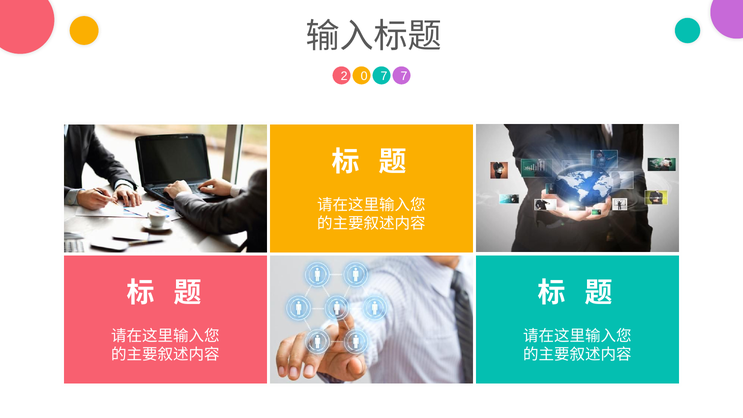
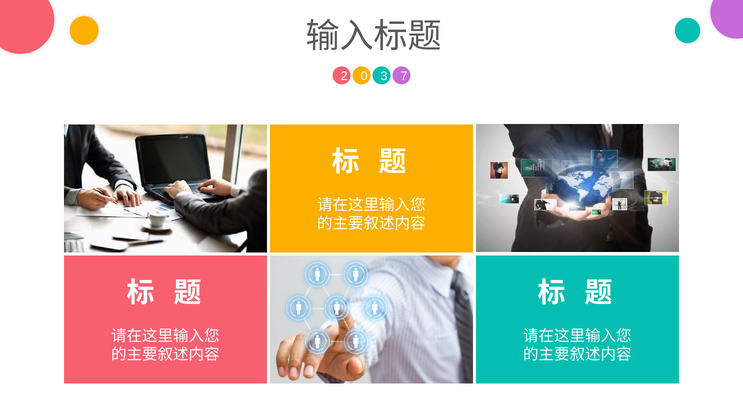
0 7: 7 -> 3 (384, 76)
